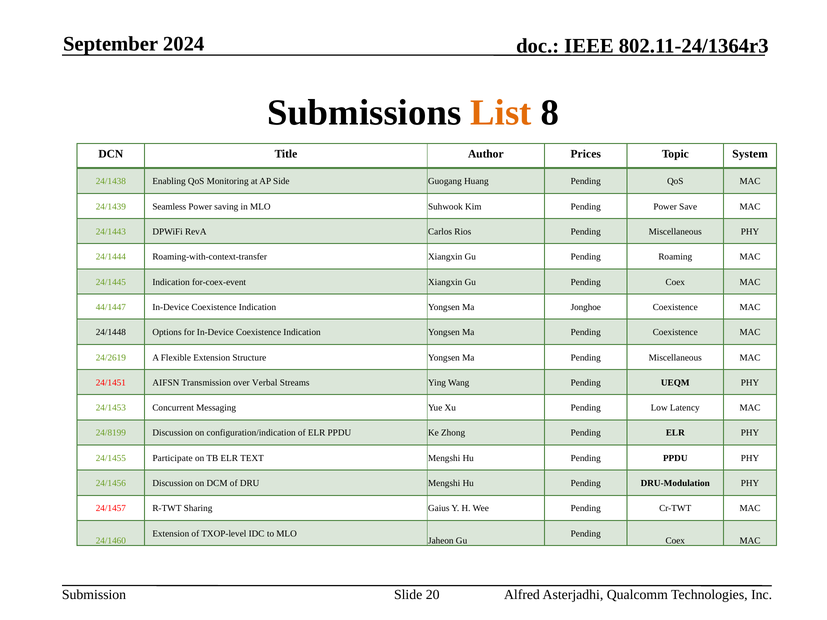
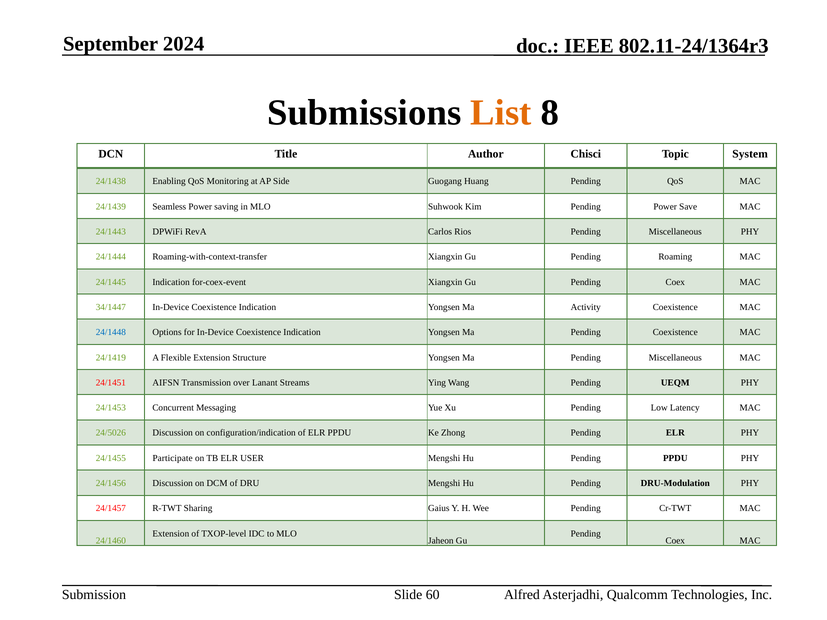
Prices: Prices -> Chisci (586, 154)
44/1447: 44/1447 -> 34/1447 (111, 307)
Jonghoe: Jonghoe -> Activity (586, 307)
24/1448 colour: black -> blue (111, 332)
24/2619: 24/2619 -> 24/1419 (111, 358)
Verbal: Verbal -> Lanant (265, 383)
24/8199: 24/8199 -> 24/5026 (111, 433)
TEXT: TEXT -> USER (252, 458)
20: 20 -> 60 (433, 595)
